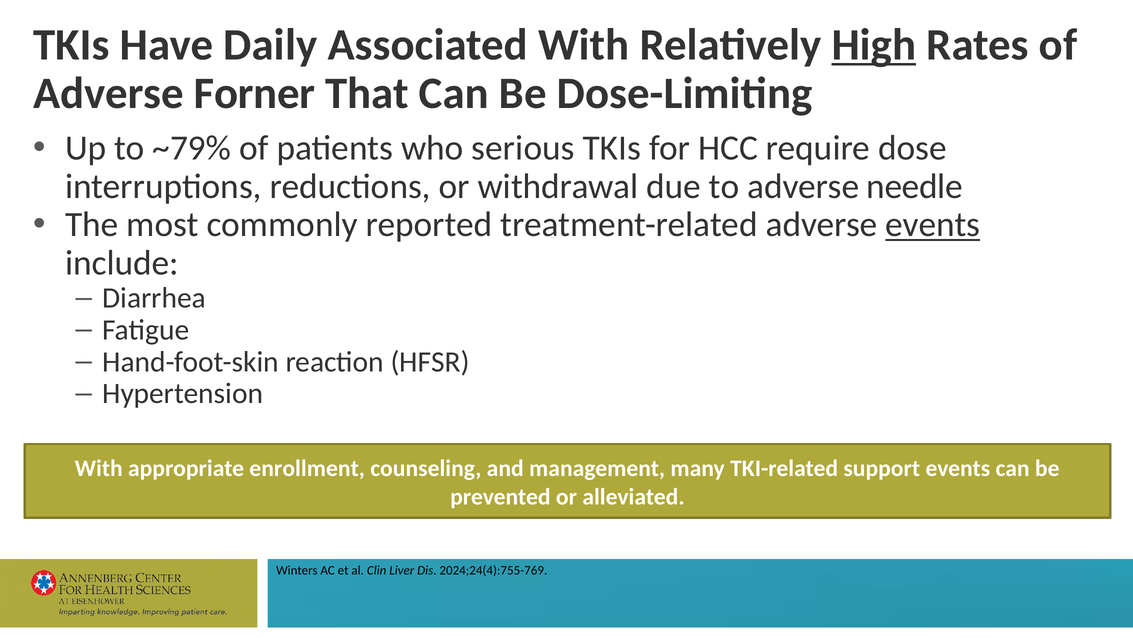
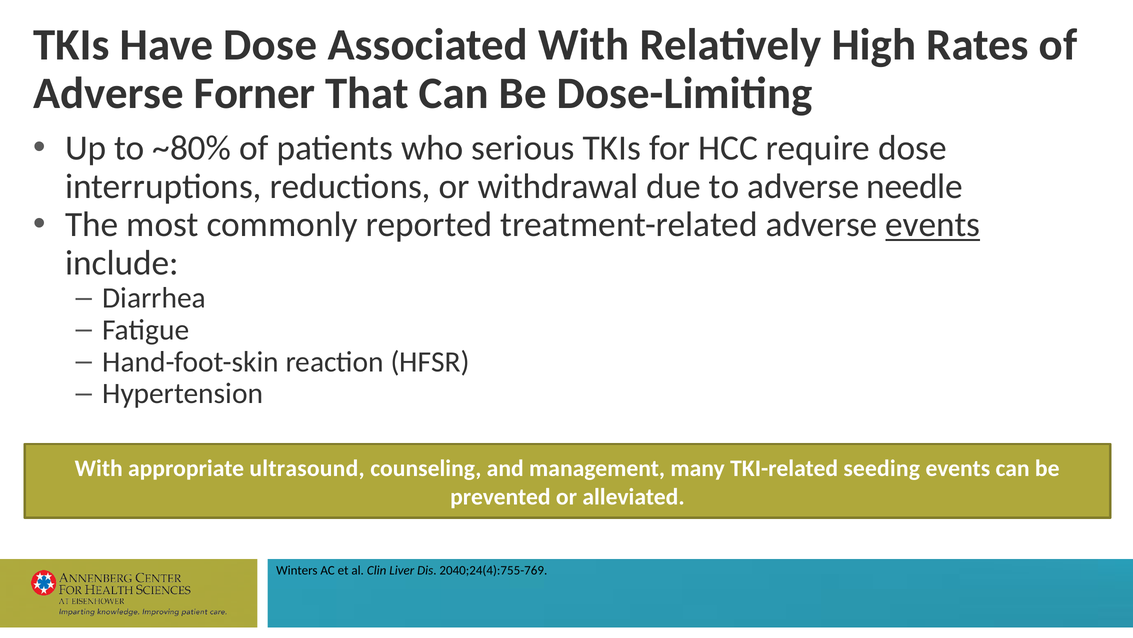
Have Daily: Daily -> Dose (270, 45)
High underline: present -> none (874, 45)
~79%: ~79% -> ~80% (192, 148)
enrollment: enrollment -> ultrasound (307, 468)
support: support -> seeding (882, 468)
2024;24(4):755-769: 2024;24(4):755-769 -> 2040;24(4):755-769 (493, 570)
